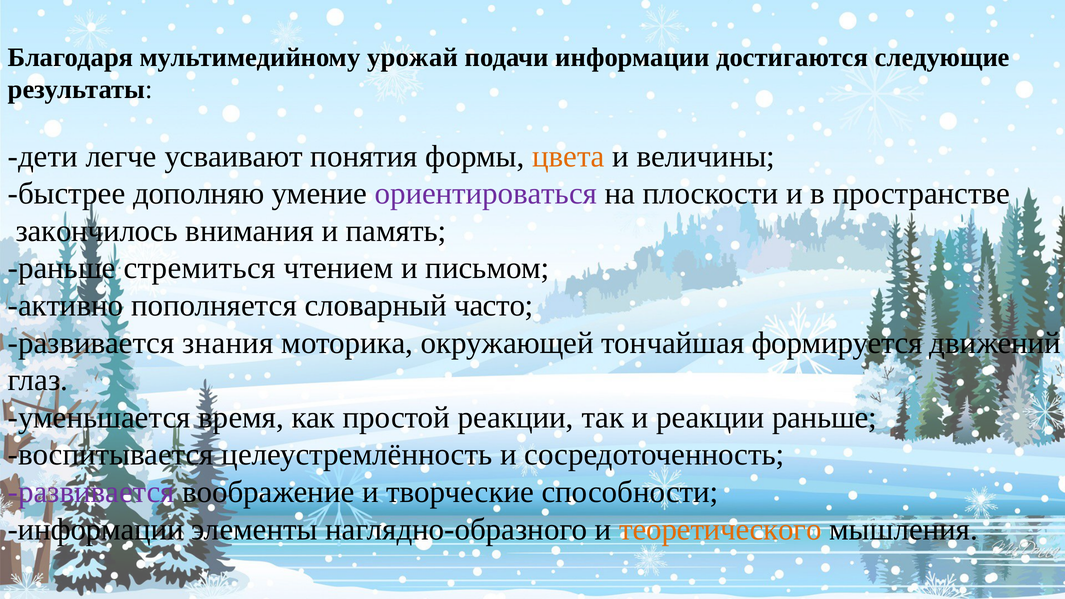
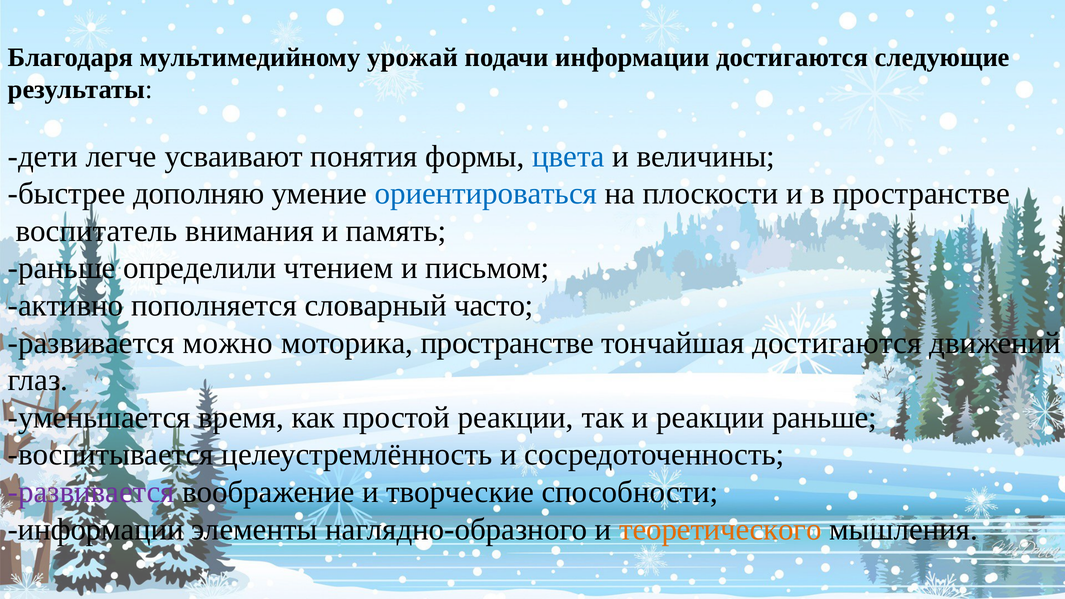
цвета colour: orange -> blue (568, 156)
ориентироваться colour: purple -> blue (486, 194)
закончилось: закончилось -> воспитатель (97, 231)
стремиться: стремиться -> определили (200, 268)
знания: знания -> можно (228, 343)
моторика окружающей: окружающей -> пространстве (507, 343)
тончайшая формируется: формируется -> достигаются (837, 343)
